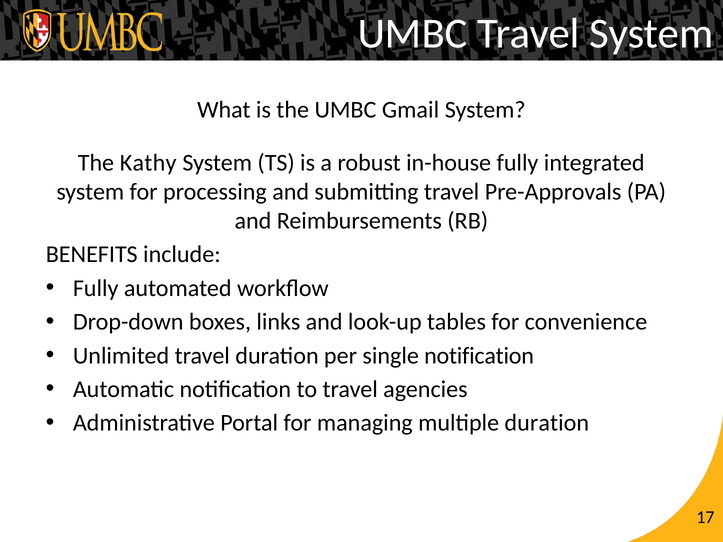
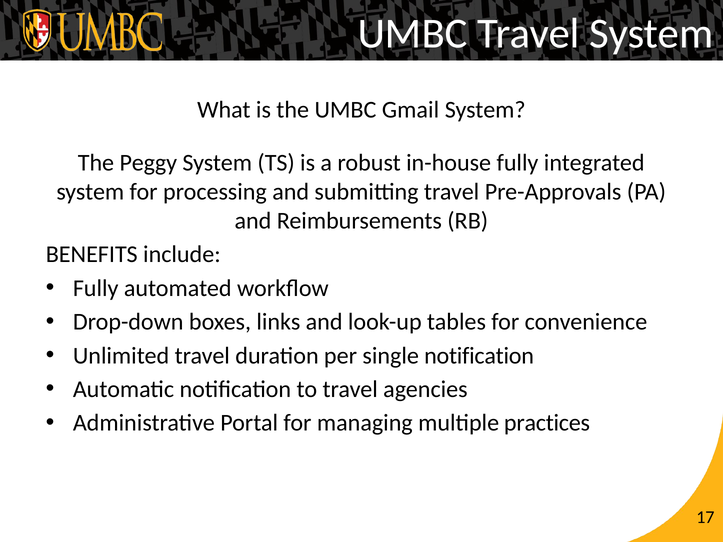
Kathy: Kathy -> Peggy (148, 163)
multiple duration: duration -> practices (547, 423)
